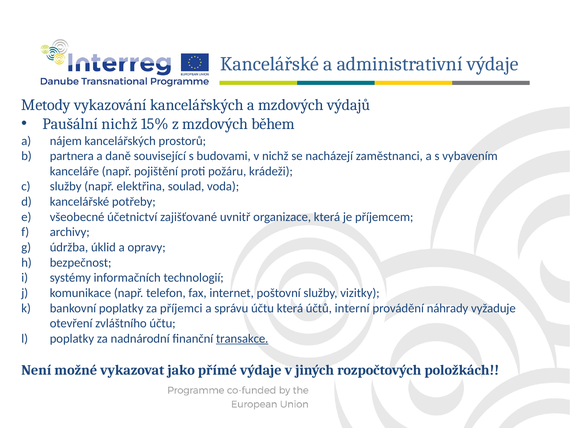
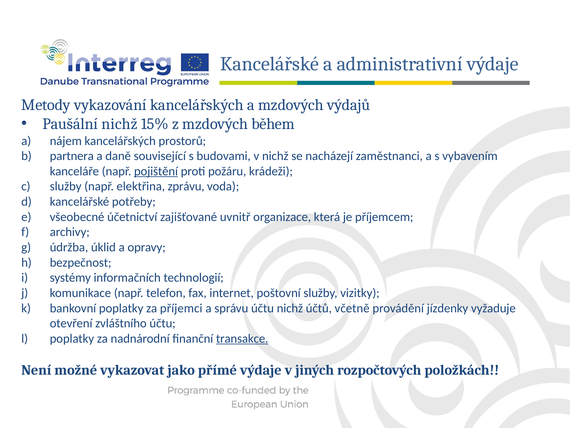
pojištění underline: none -> present (156, 171)
soulad: soulad -> zprávu (186, 186)
účtu která: která -> nichž (290, 308)
interní: interní -> včetně (352, 308)
náhrady: náhrady -> jízdenky (448, 308)
